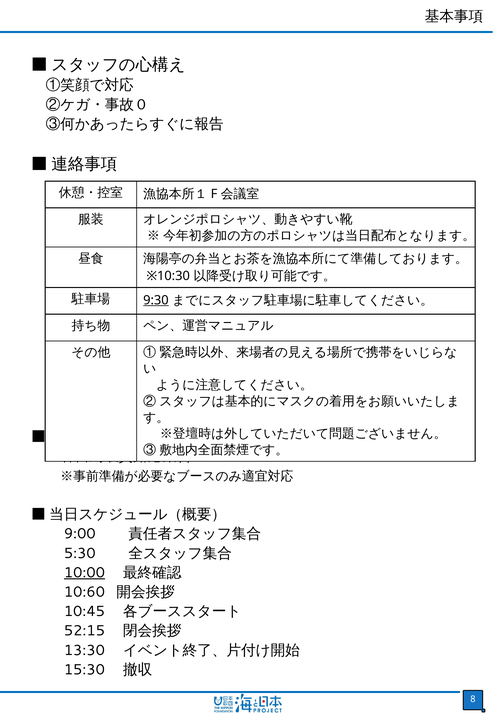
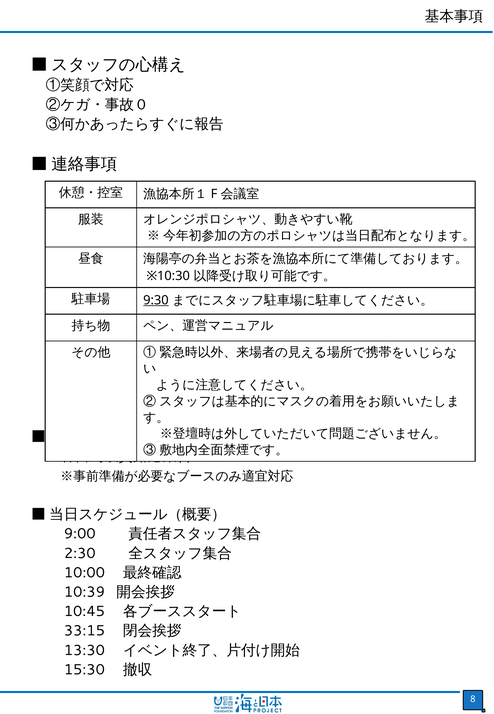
5:30: 5:30 -> 2:30 (80, 553)
10:00 underline: present -> none (84, 572)
10:60: 10:60 -> 10:39 (84, 592)
52:15: 52:15 -> 33:15 (84, 630)
